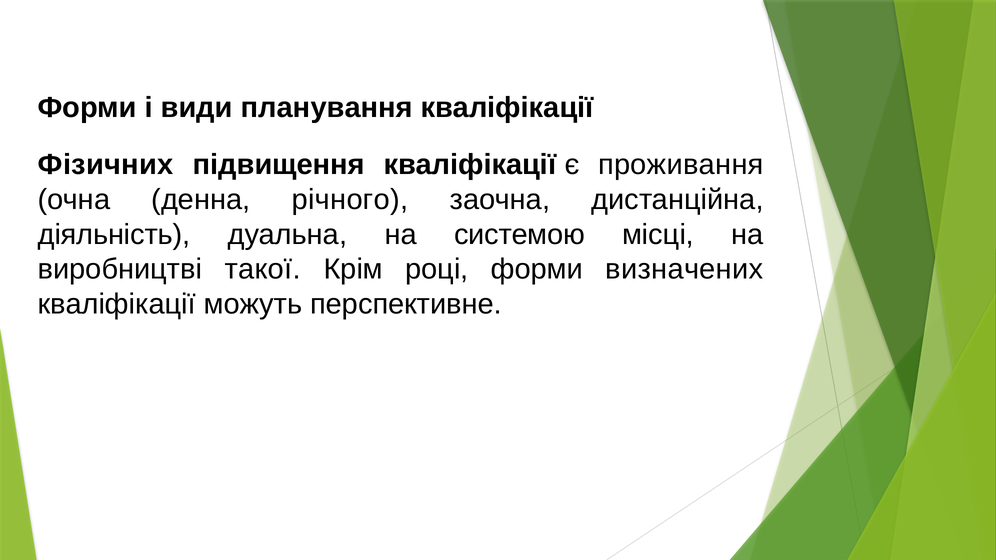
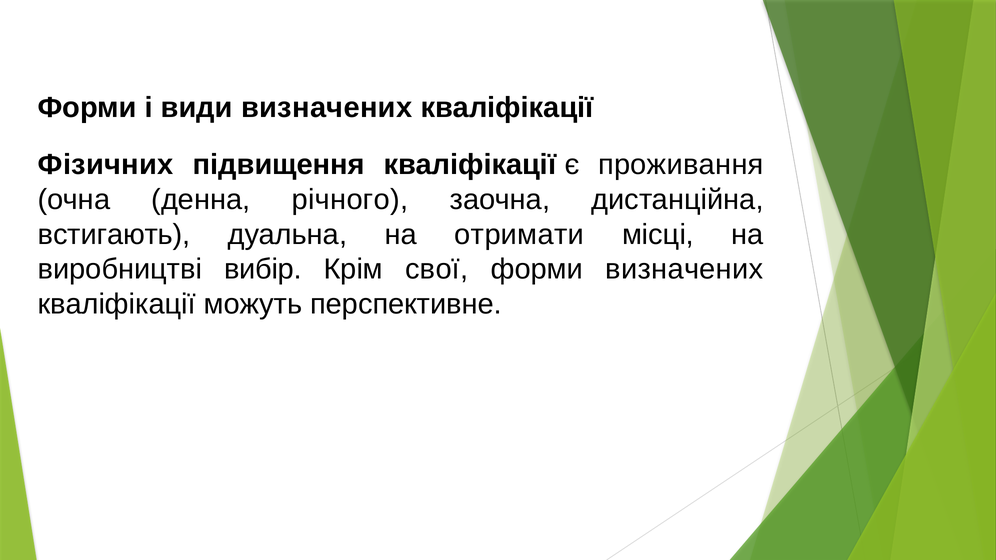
види планування: планування -> визначених (327, 107)
діяльність: діяльність -> встигають (114, 235)
системою: системою -> отримати (519, 235)
такої: такої -> вибір (263, 269)
році: році -> свої (437, 269)
